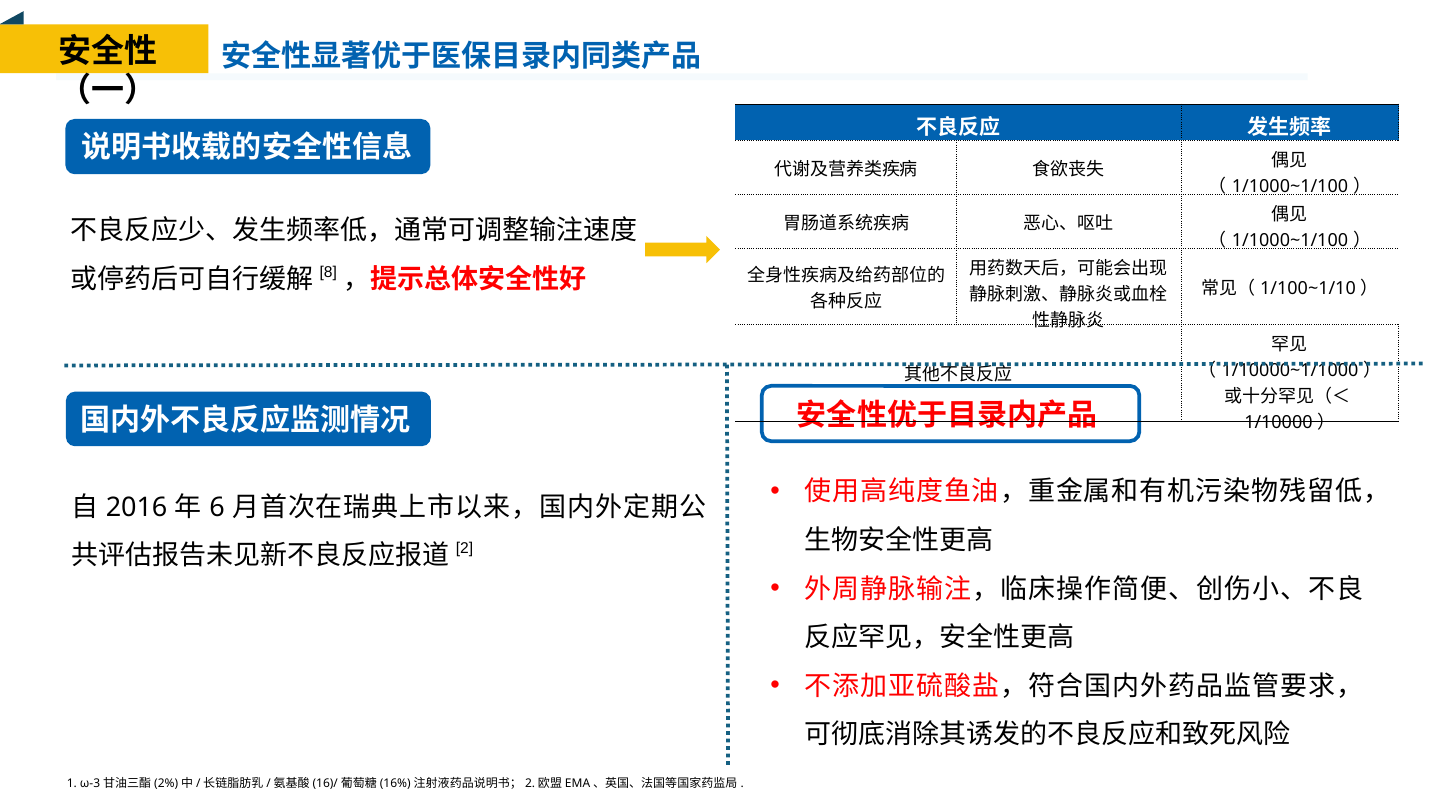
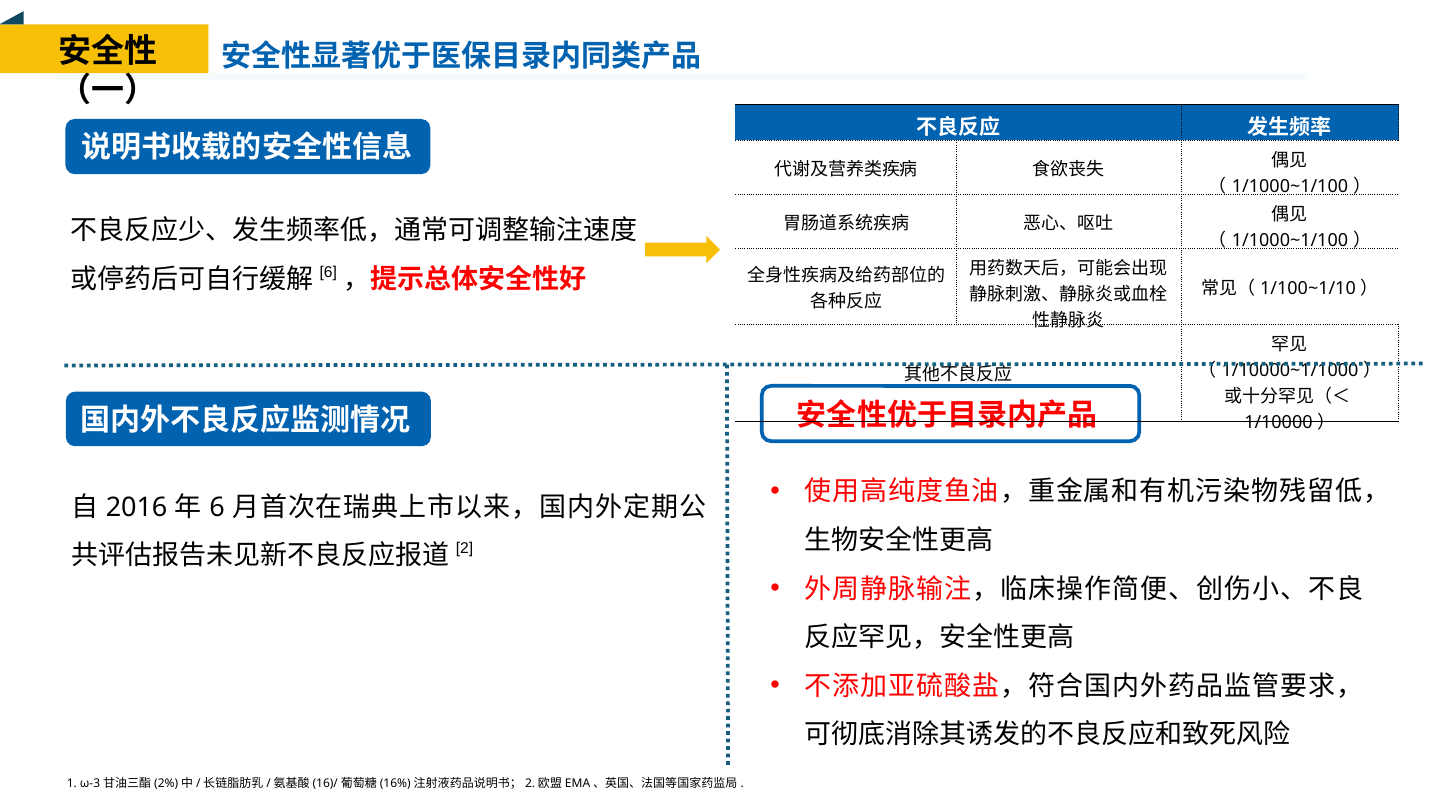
8: 8 -> 6 (328, 272)
